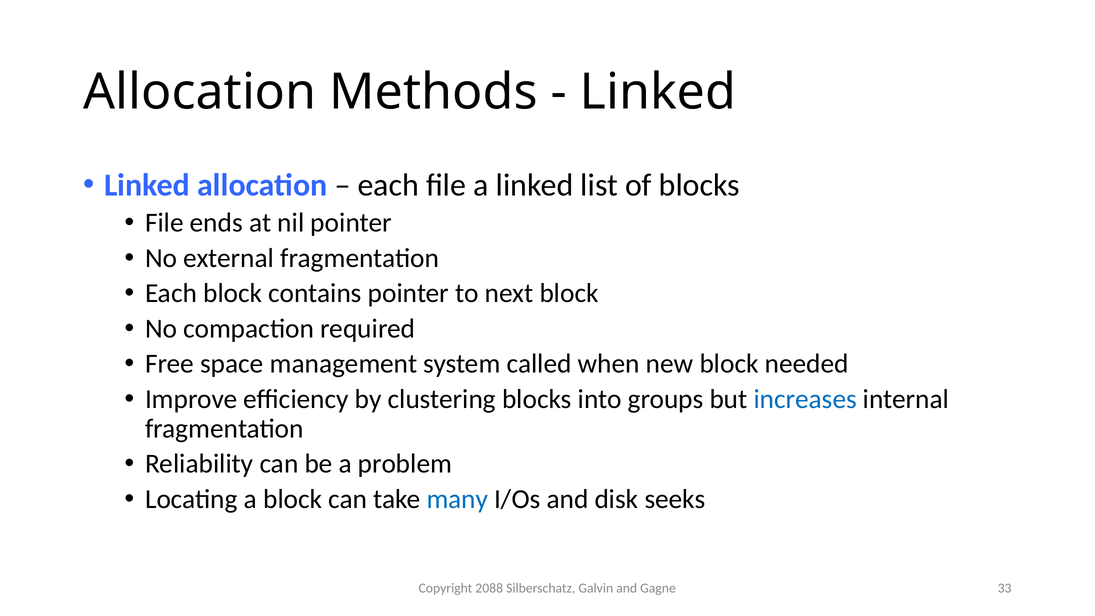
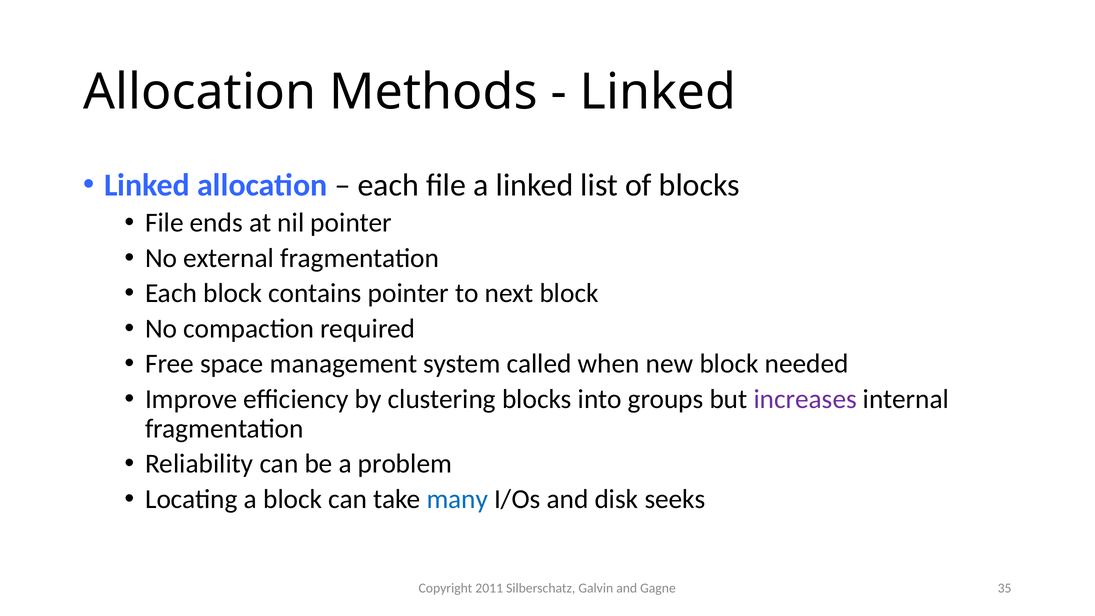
increases colour: blue -> purple (805, 399)
2088: 2088 -> 2011 (489, 588)
33: 33 -> 35 (1005, 588)
